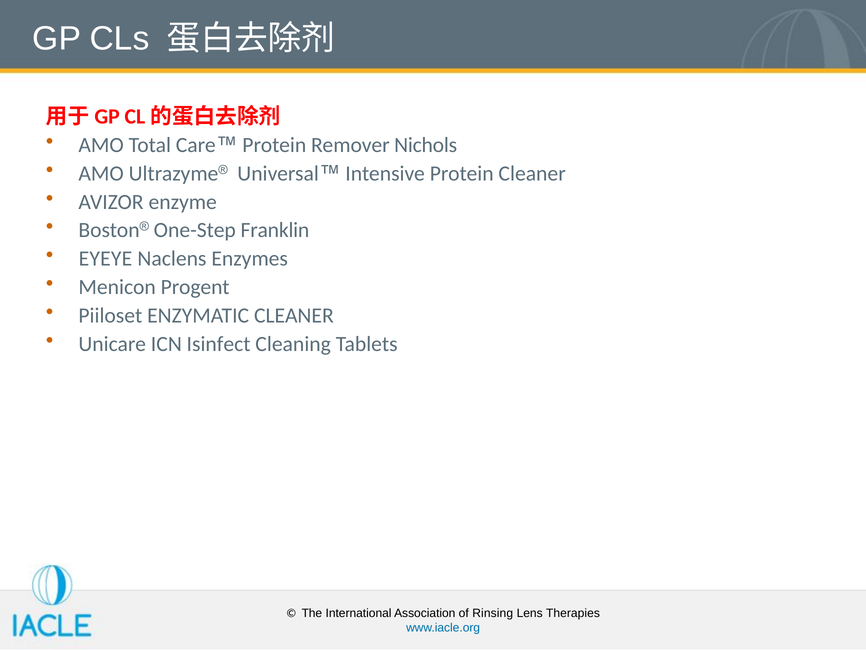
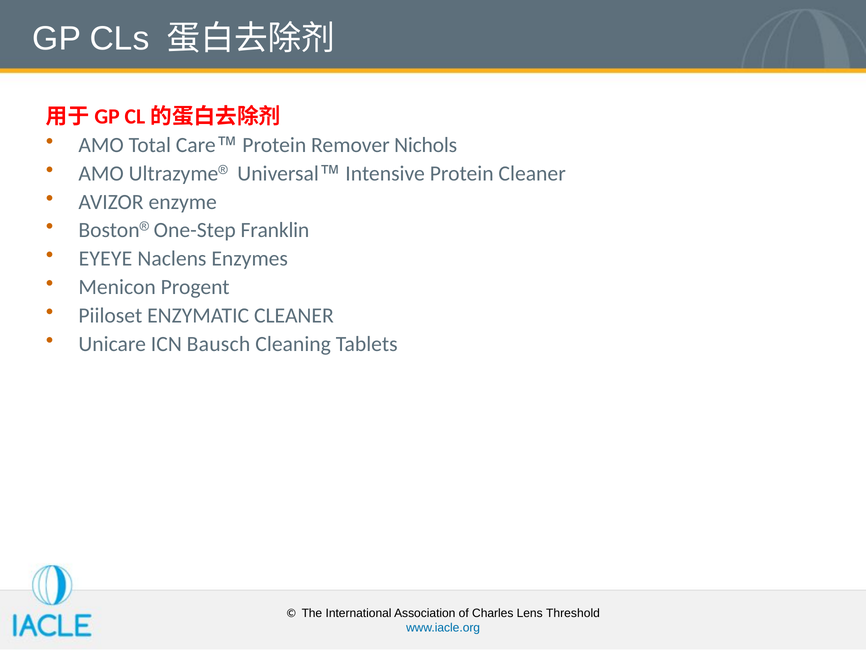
Isinfect: Isinfect -> Bausch (218, 344)
Rinsing: Rinsing -> Charles (493, 613)
Therapies: Therapies -> Threshold (573, 613)
